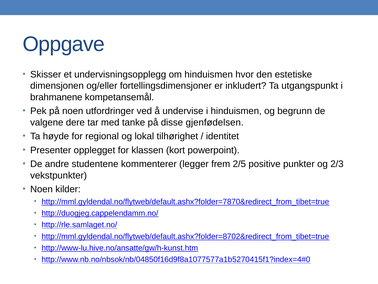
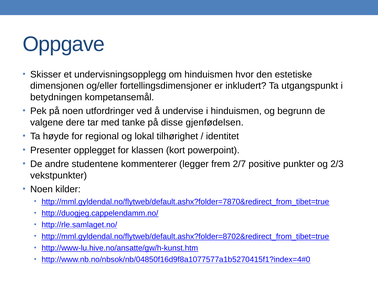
brahmanene: brahmanene -> betydningen (56, 97)
2/5: 2/5 -> 2/7 (239, 164)
